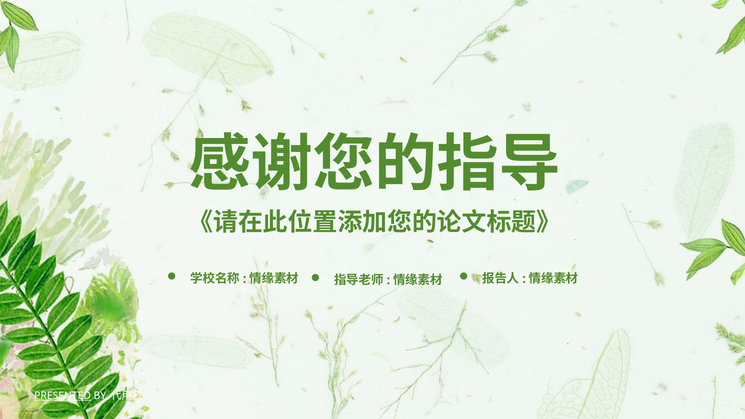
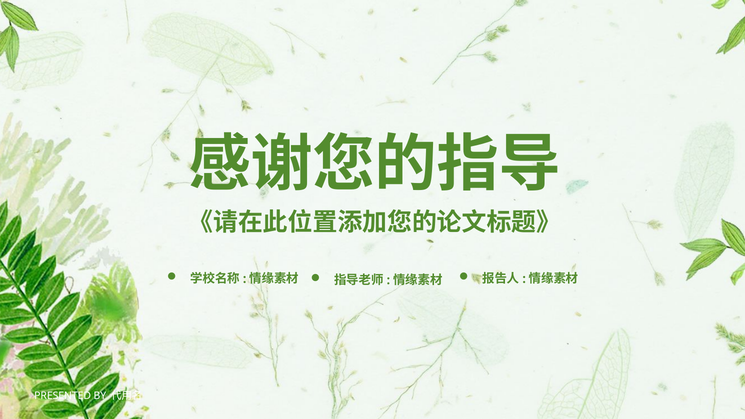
PRESENTED underline: present -> none (63, 396)
